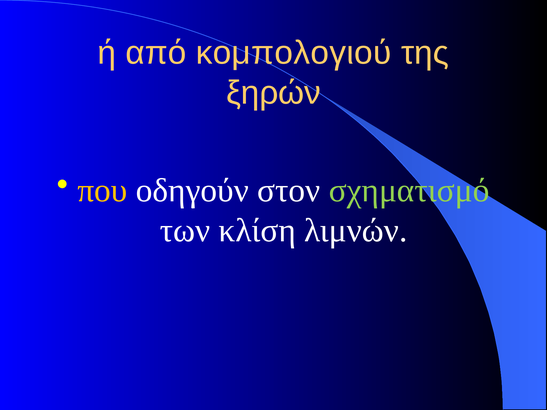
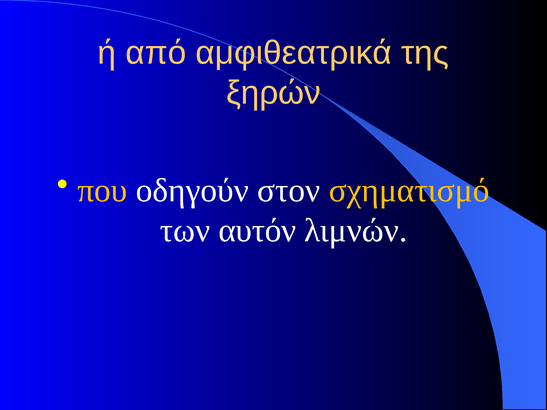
κομπολογιού: κομπολογιού -> αμφιθεατρικά (294, 53)
σχηματισμό colour: light green -> yellow (409, 190)
κλίση: κλίση -> αυτόν (257, 231)
